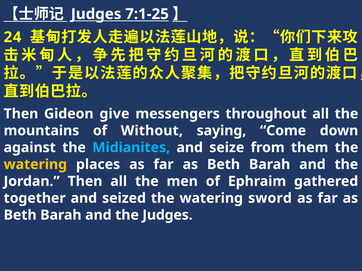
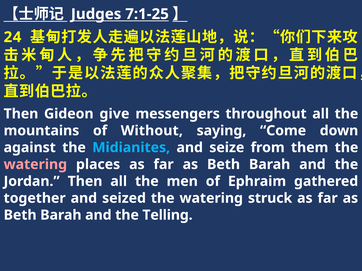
watering colour: yellow -> pink (35, 165)
sword: sword -> struck (270, 198)
the Judges: Judges -> Telling (167, 215)
